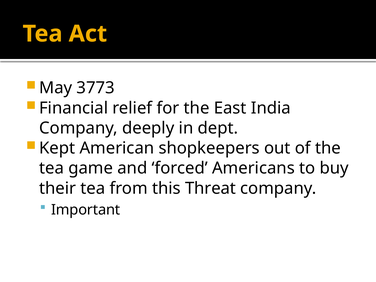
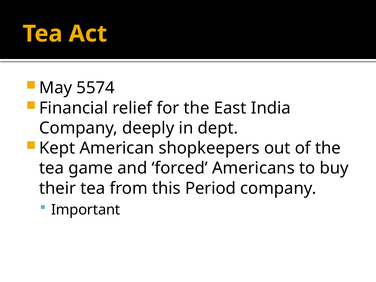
3773: 3773 -> 5574 (96, 88)
Threat: Threat -> Period (210, 188)
